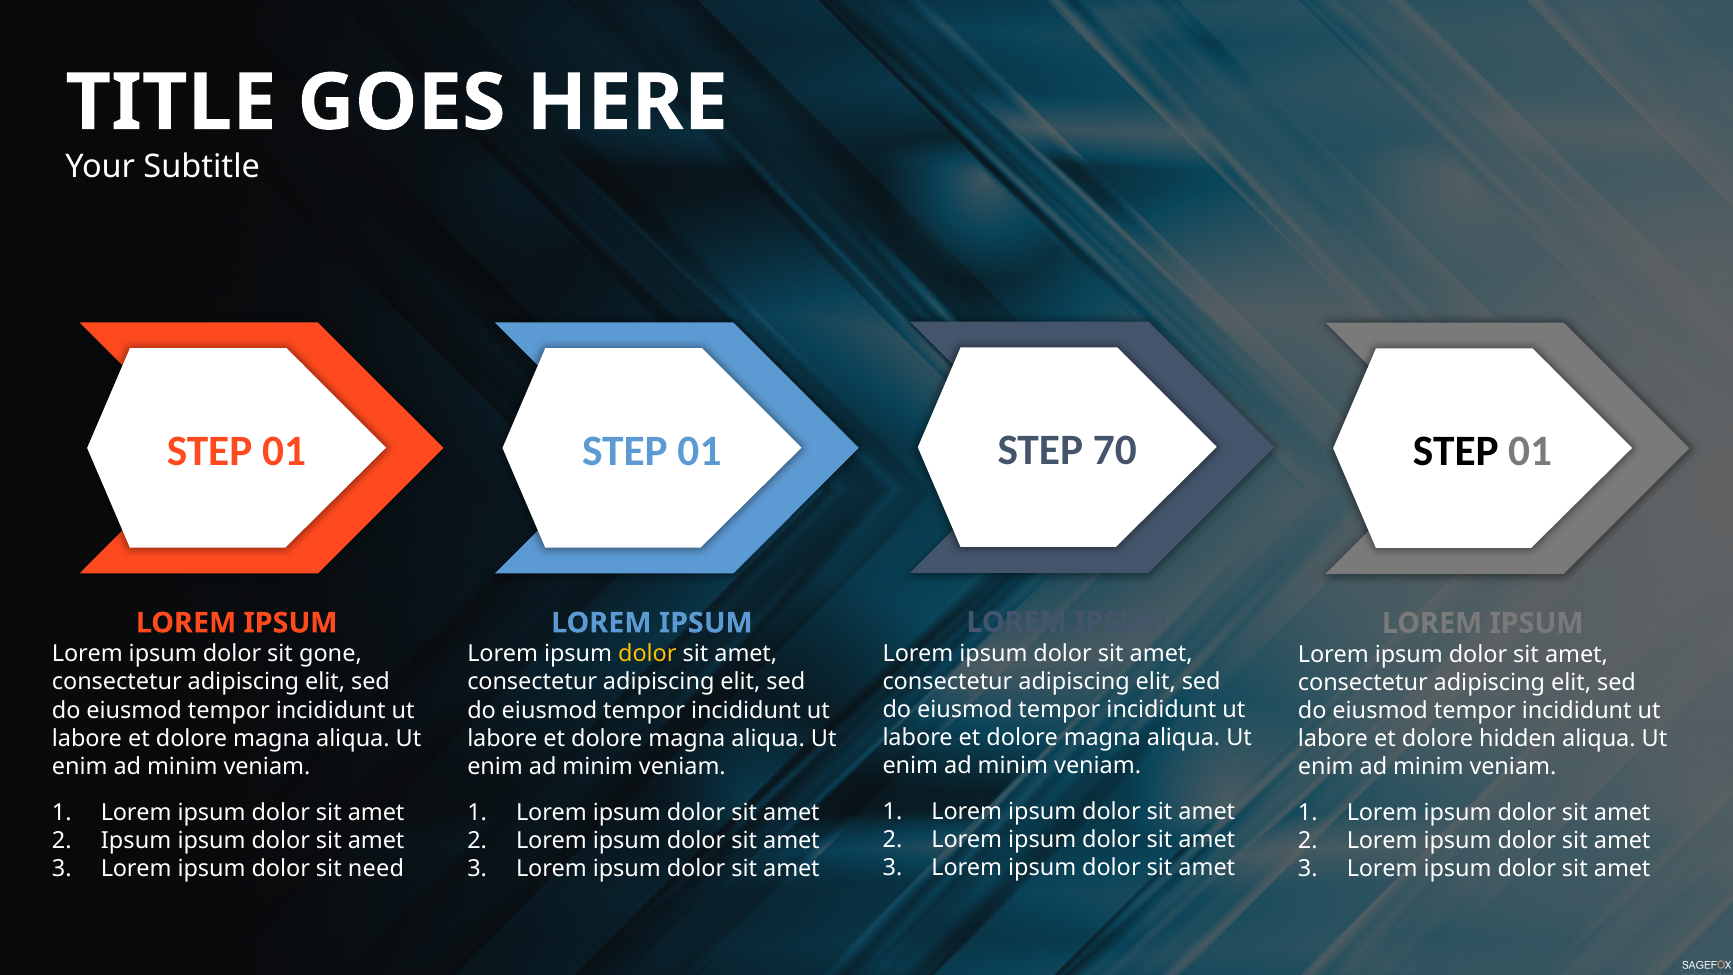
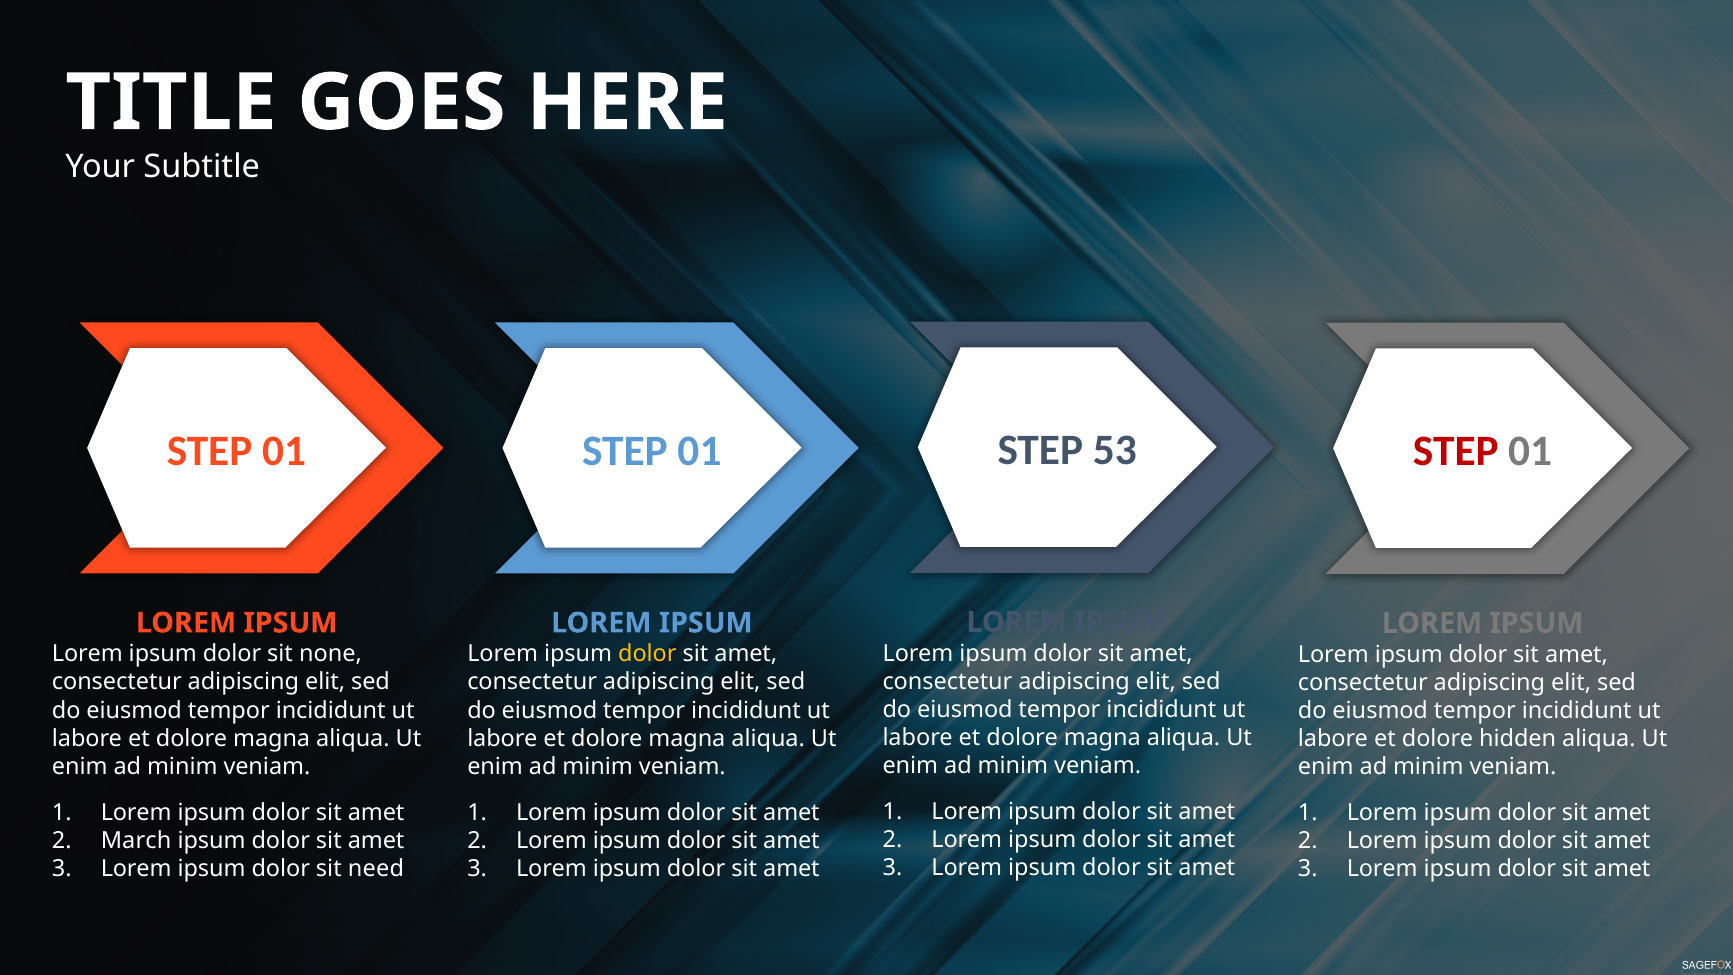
70: 70 -> 53 (1115, 450)
STEP colour: black -> red (1456, 451)
gone: gone -> none (330, 654)
Ipsum: Ipsum -> March (136, 840)
